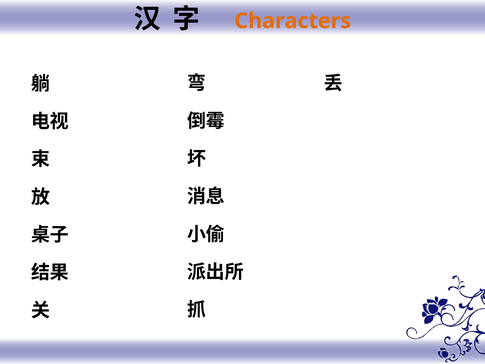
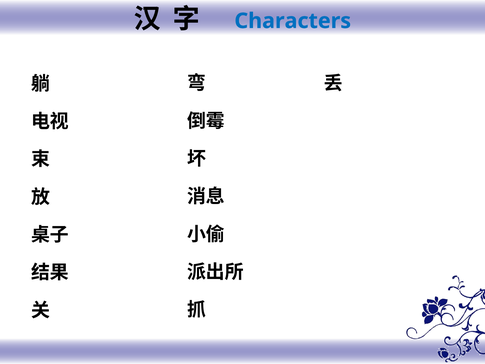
Characters colour: orange -> blue (293, 21)
